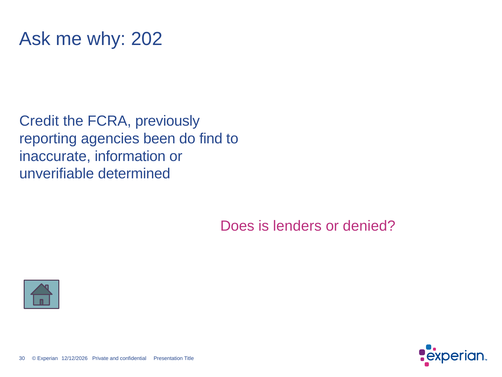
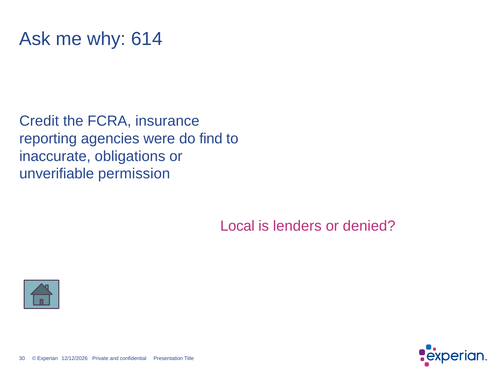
202: 202 -> 614 (147, 39)
previously: previously -> insurance (167, 121)
been: been -> were (159, 138)
information: information -> obligations (130, 156)
determined: determined -> permission (134, 174)
Does: Does -> Local (237, 226)
